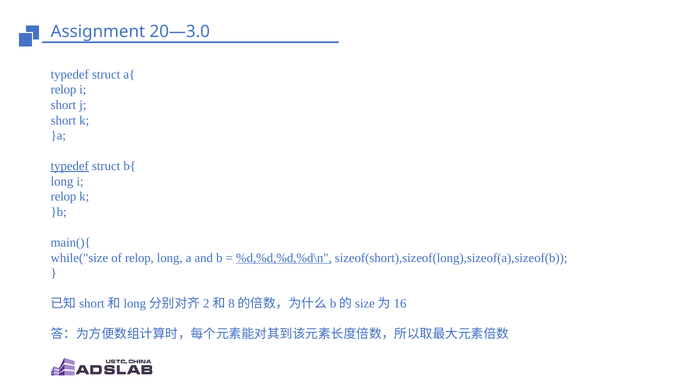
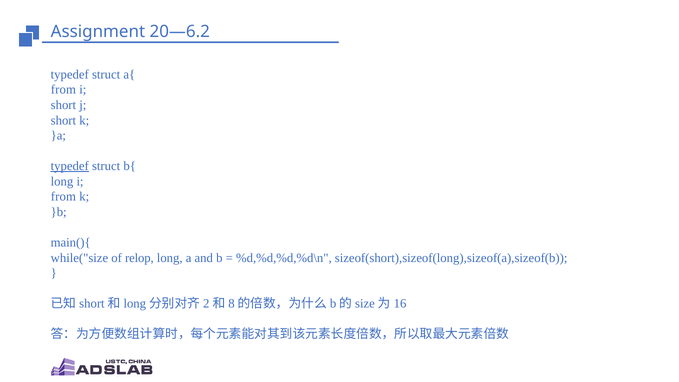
20—3.0: 20—3.0 -> 20—6.2 (180, 32)
relop: relop -> from (63, 90)
relop: relop -> from (63, 197)
%d,%d,%d,%d\n underline: present -> none (284, 258)
